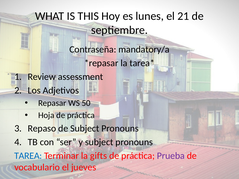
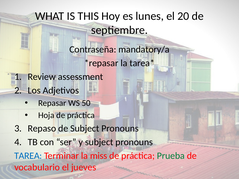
21: 21 -> 20 (183, 16)
gifts: gifts -> miss (99, 156)
Prueba colour: purple -> green (171, 156)
